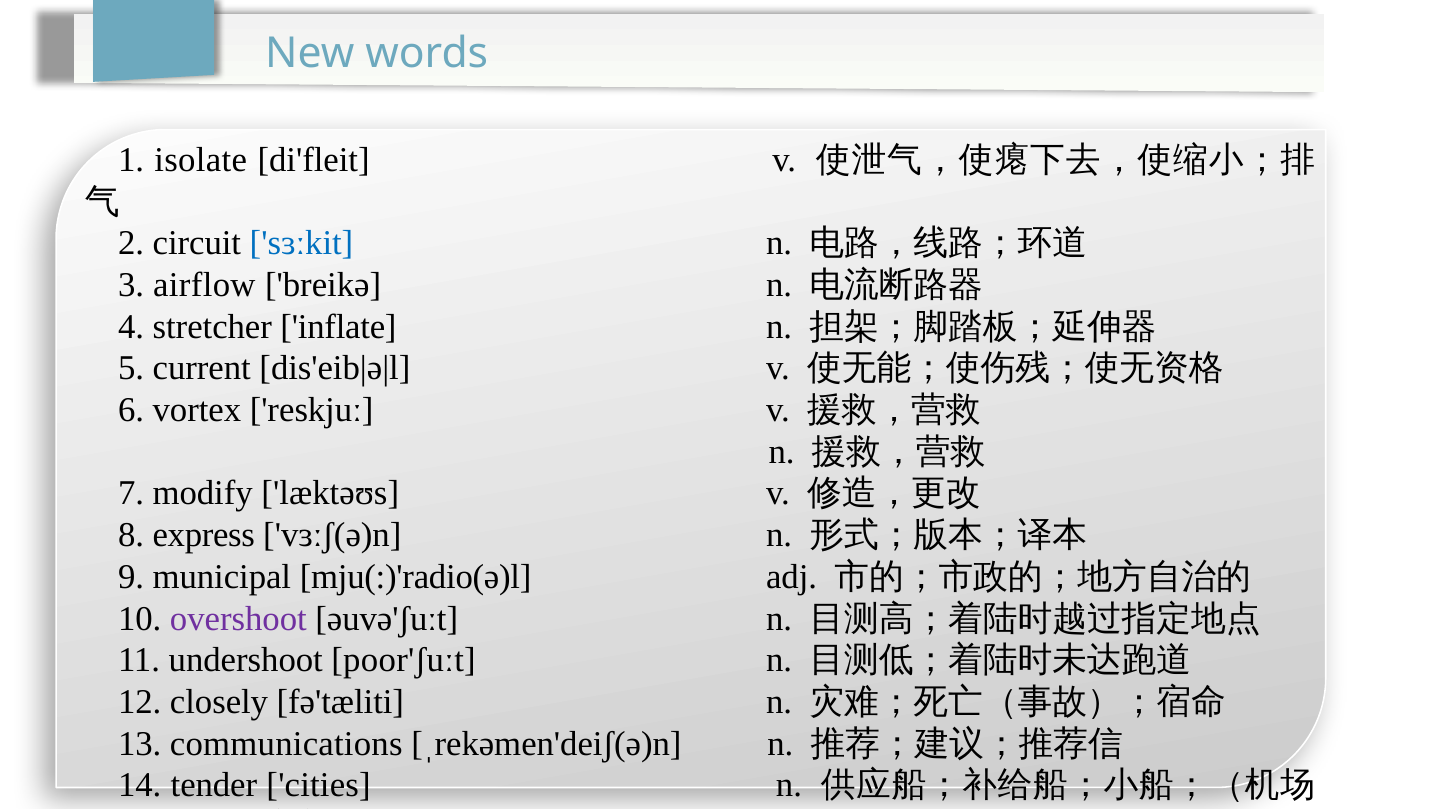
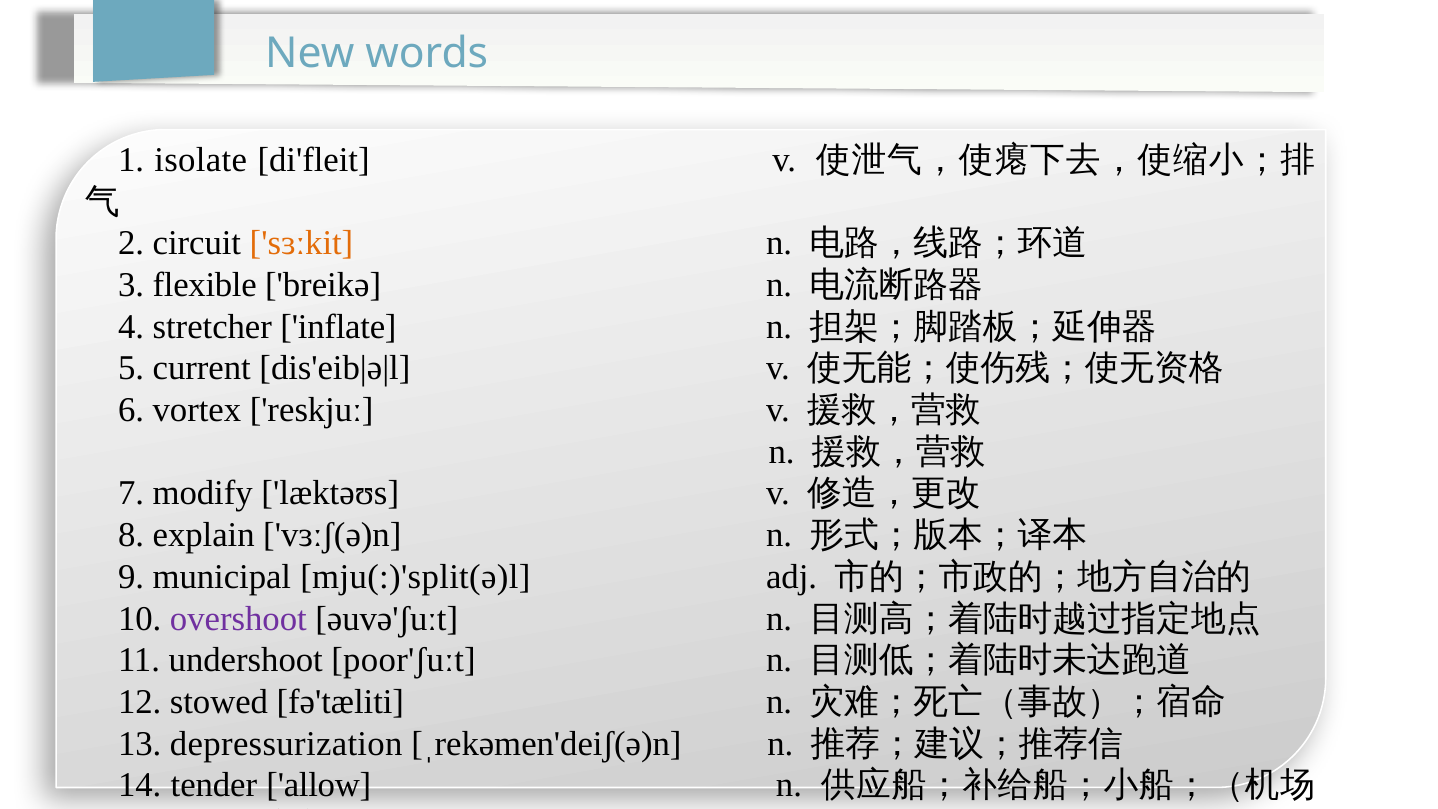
sɜːkit colour: blue -> orange (302, 243)
airflow: airflow -> flexible (205, 285)
express: express -> explain (204, 535)
mju(:)'radio(ə)l: mju(:)'radio(ə)l -> mju(:)'split(ə)l (415, 577)
closely: closely -> stowed (219, 702)
communications: communications -> depressurization (286, 744)
cities: cities -> allow (319, 785)
